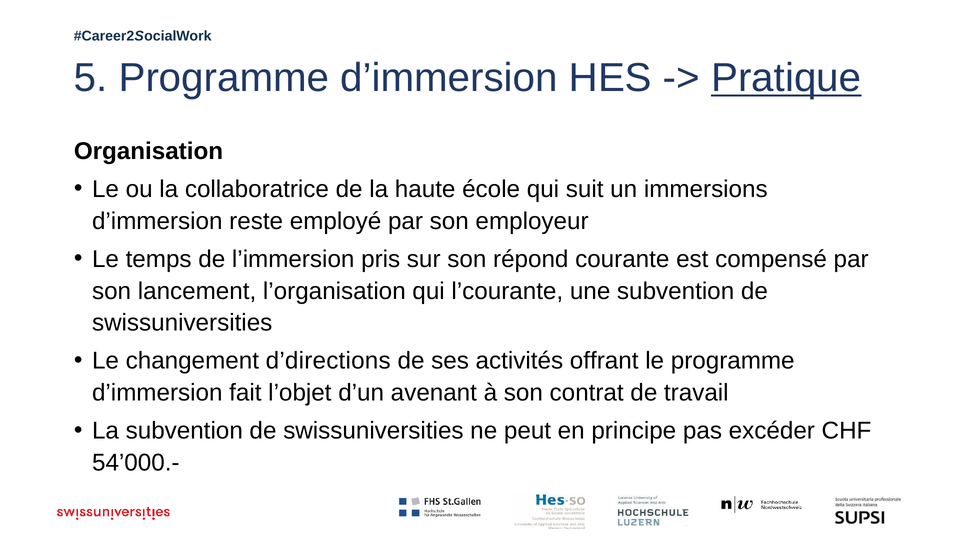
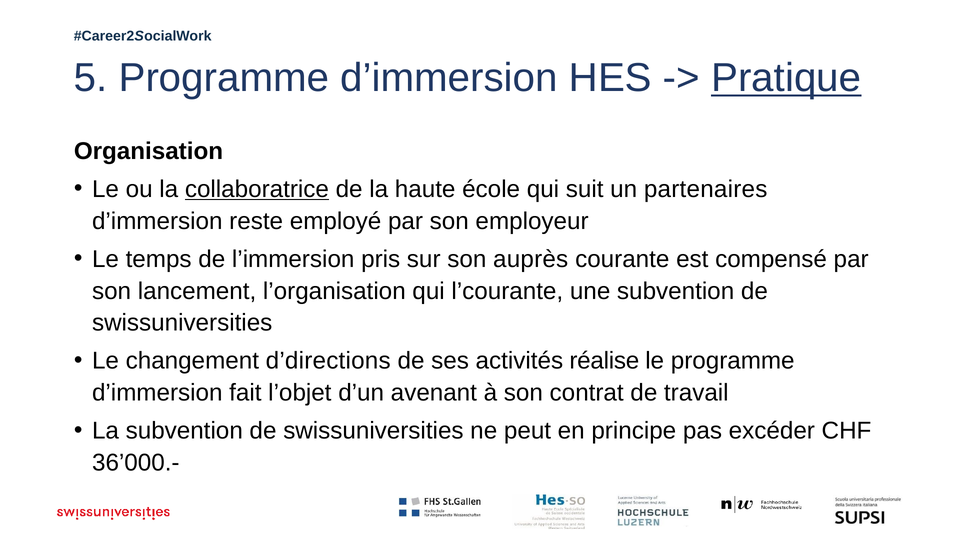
collaboratrice underline: none -> present (257, 189)
immersions: immersions -> partenaires (706, 189)
répond: répond -> auprès (531, 259)
offrant: offrant -> réalise (604, 361)
54’000.-: 54’000.- -> 36’000.- (136, 463)
